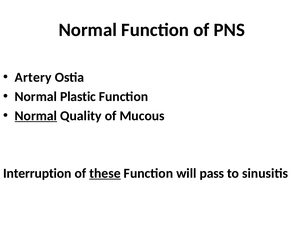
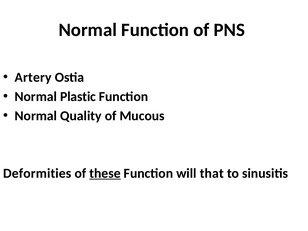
Normal underline: present -> none (36, 116)
Interruption: Interruption -> Deformities (37, 173)
pass: pass -> that (212, 173)
